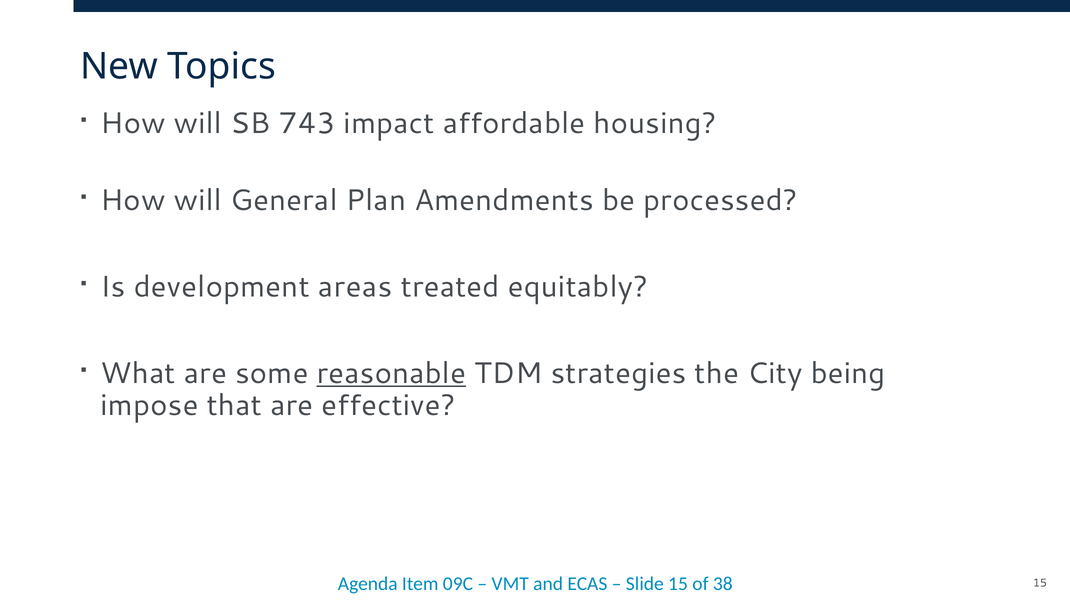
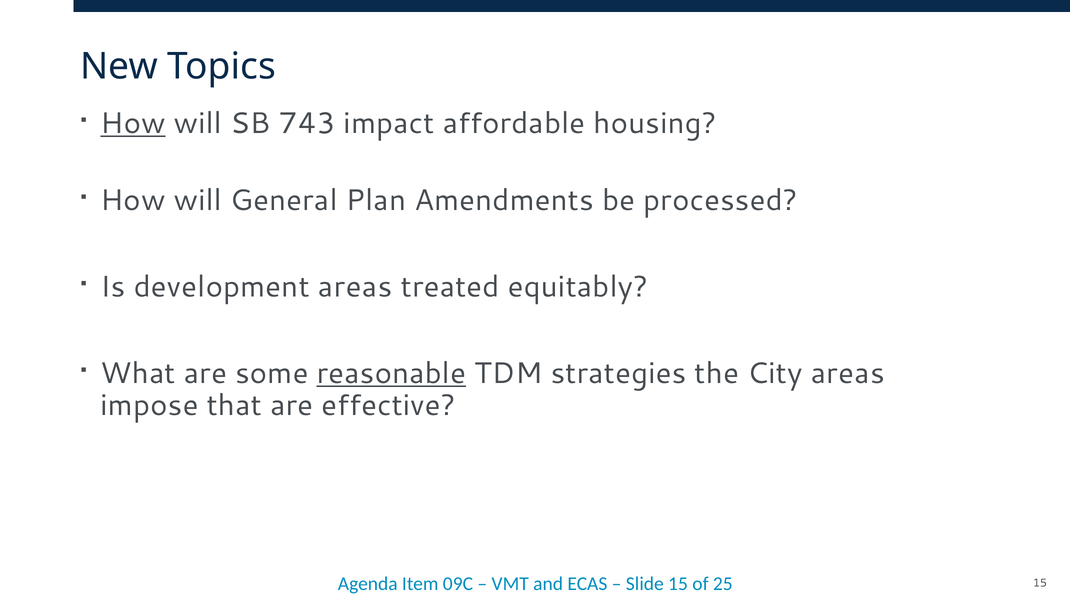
How underline: none -> present (133, 123)
City being: being -> areas (848, 373)
38: 38 -> 25 (723, 584)
